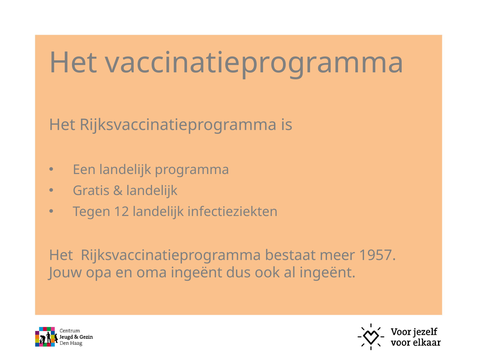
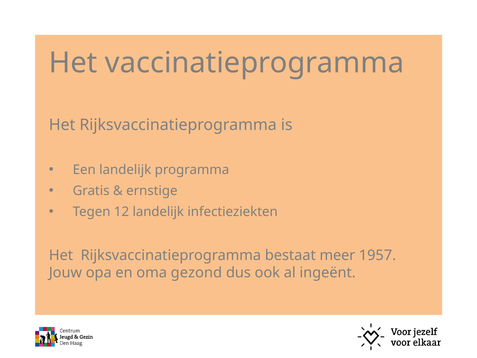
landelijk: landelijk -> ernstige (152, 191)
oma ingeënt: ingeënt -> gezond (196, 273)
